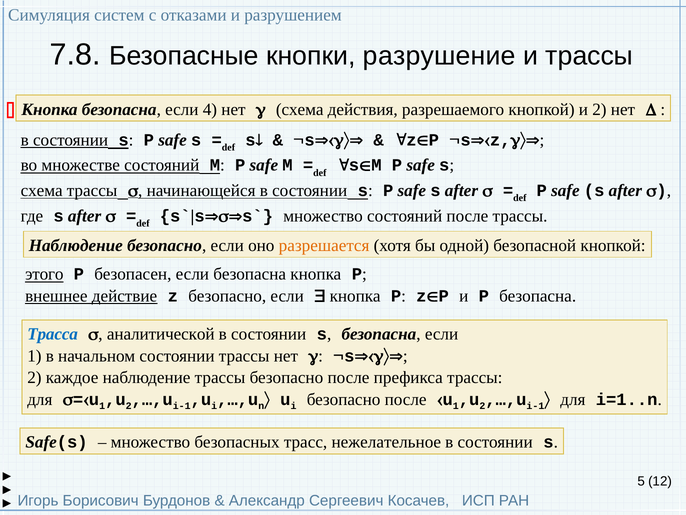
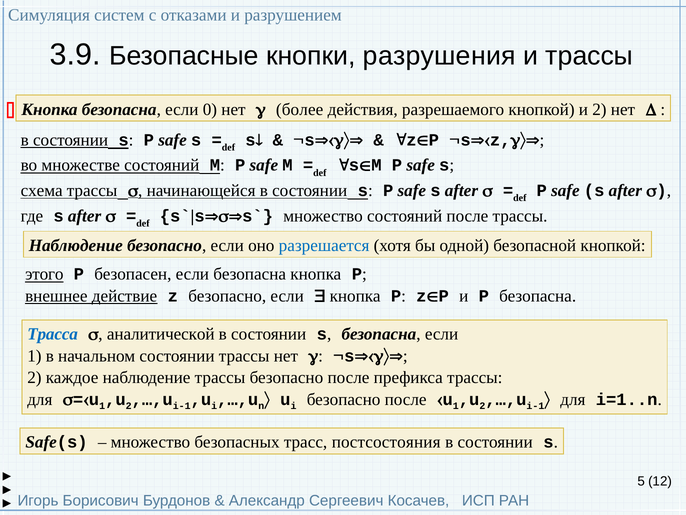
7.8: 7.8 -> 3.9 (75, 55)
разрушение: разрушение -> разрушения (439, 56)
4: 4 -> 0 (210, 109)
схема: схема -> более (300, 109)
разрешается colour: orange -> blue (324, 245)
нежелательное: нежелательное -> постсостояния (386, 442)
